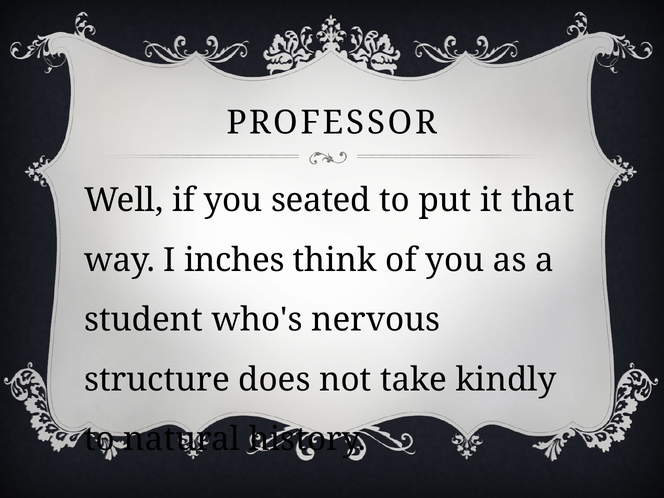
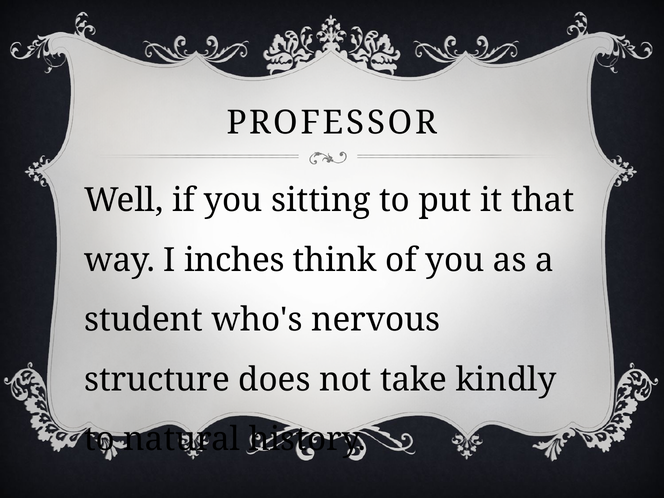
seated: seated -> sitting (321, 200)
